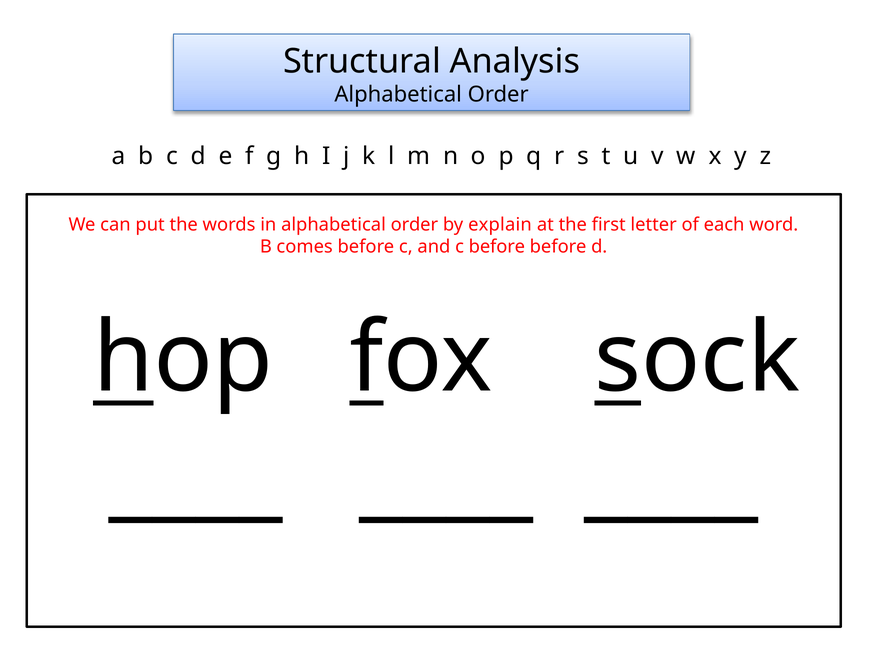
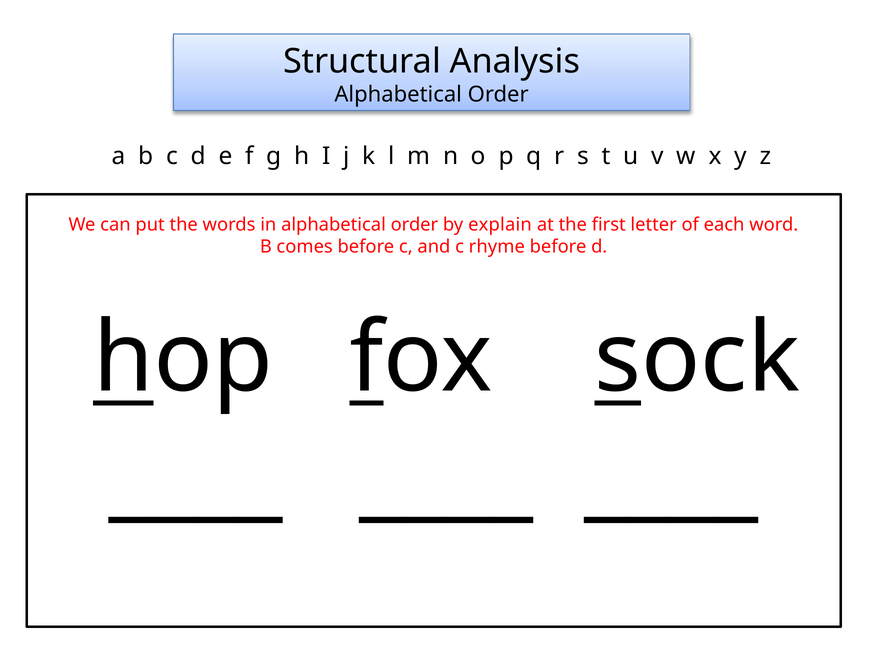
c before: before -> rhyme (497, 247)
